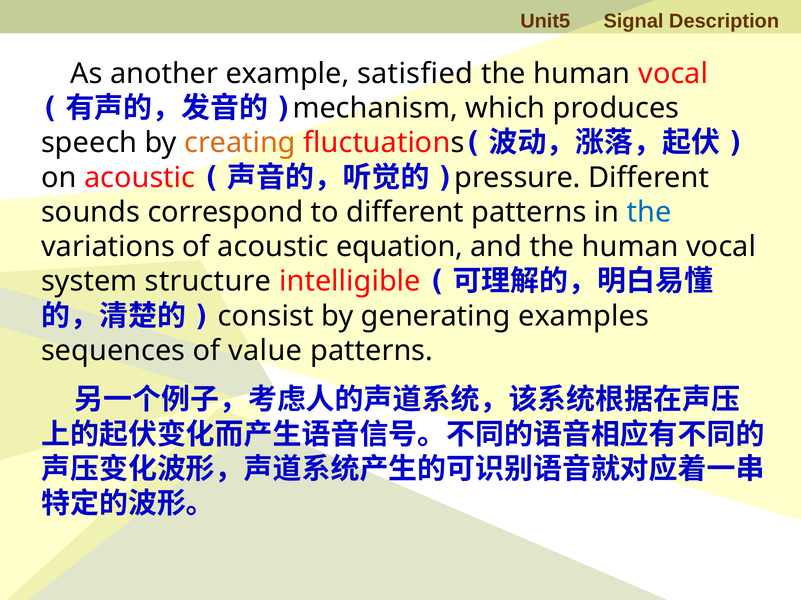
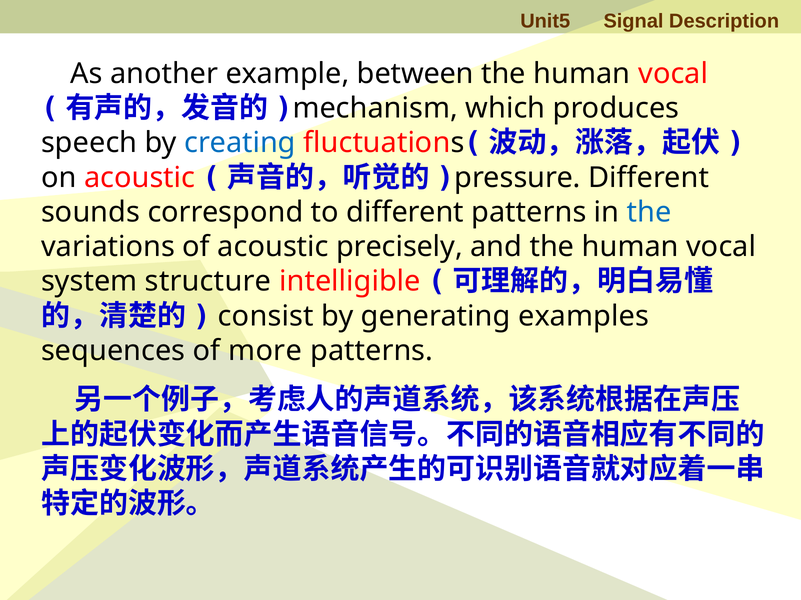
satisfied: satisfied -> between (415, 74)
creating colour: orange -> blue (240, 143)
equation: equation -> precisely (399, 247)
value: value -> more (265, 351)
